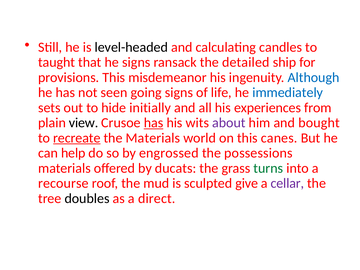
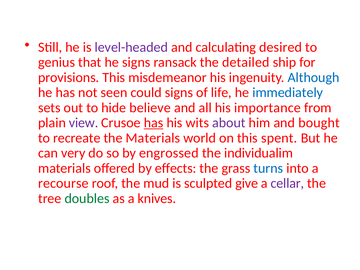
level-headed colour: black -> purple (131, 47)
candles: candles -> desired (281, 47)
taught: taught -> genius (57, 62)
going: going -> could (146, 93)
initially: initially -> believe (150, 108)
experiences: experiences -> importance (267, 108)
view colour: black -> purple (84, 123)
recreate underline: present -> none (77, 138)
canes: canes -> spent (279, 138)
help: help -> very (73, 153)
possessions: possessions -> individualim (259, 153)
ducats: ducats -> effects (176, 168)
turns colour: green -> blue (268, 168)
doubles colour: black -> green (87, 198)
direct: direct -> knives (157, 198)
